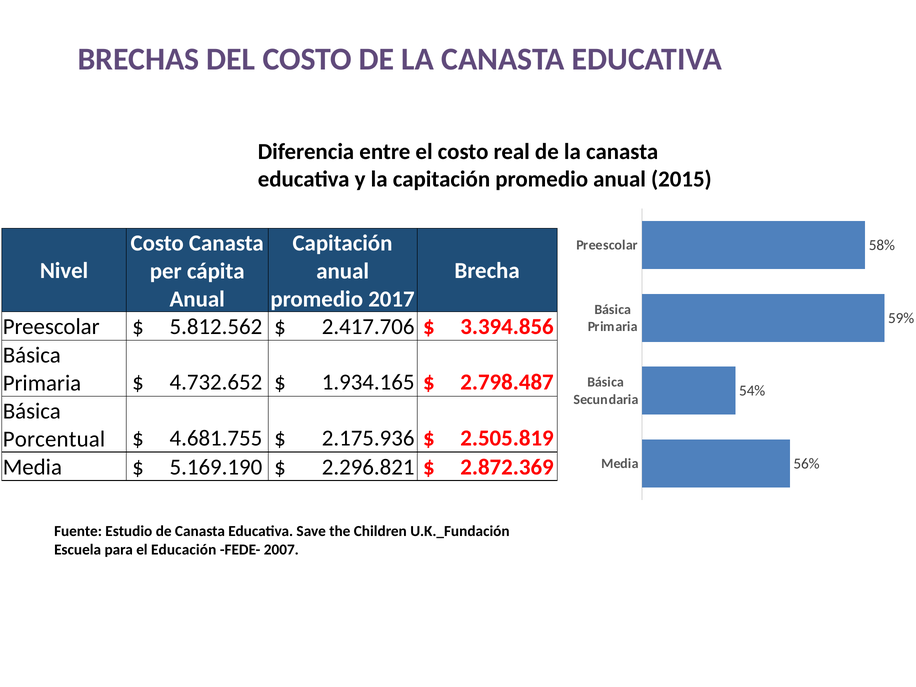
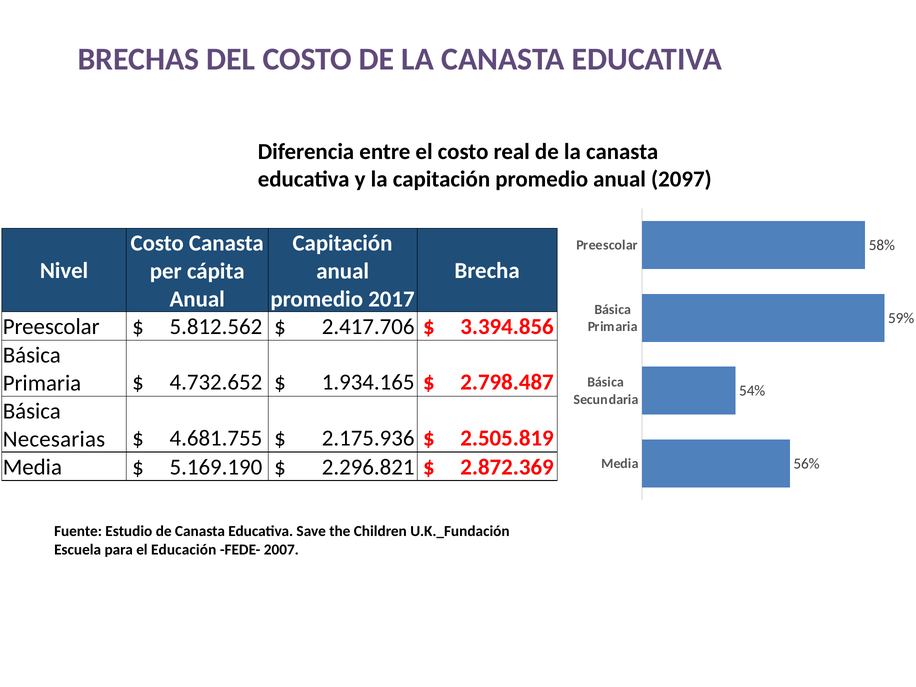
2015: 2015 -> 2097 (681, 179)
Porcentual: Porcentual -> Necesarias (54, 439)
